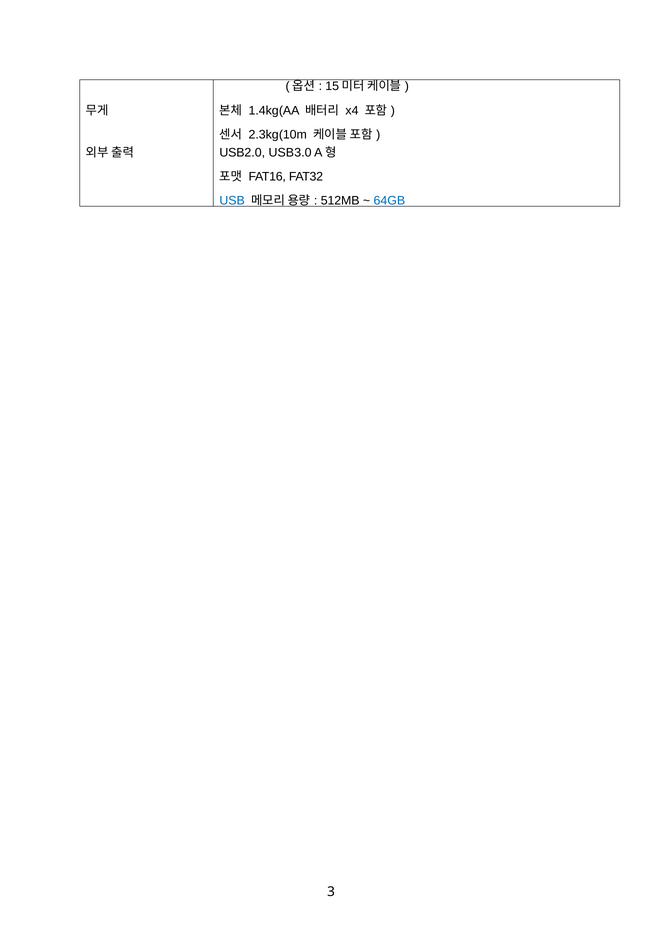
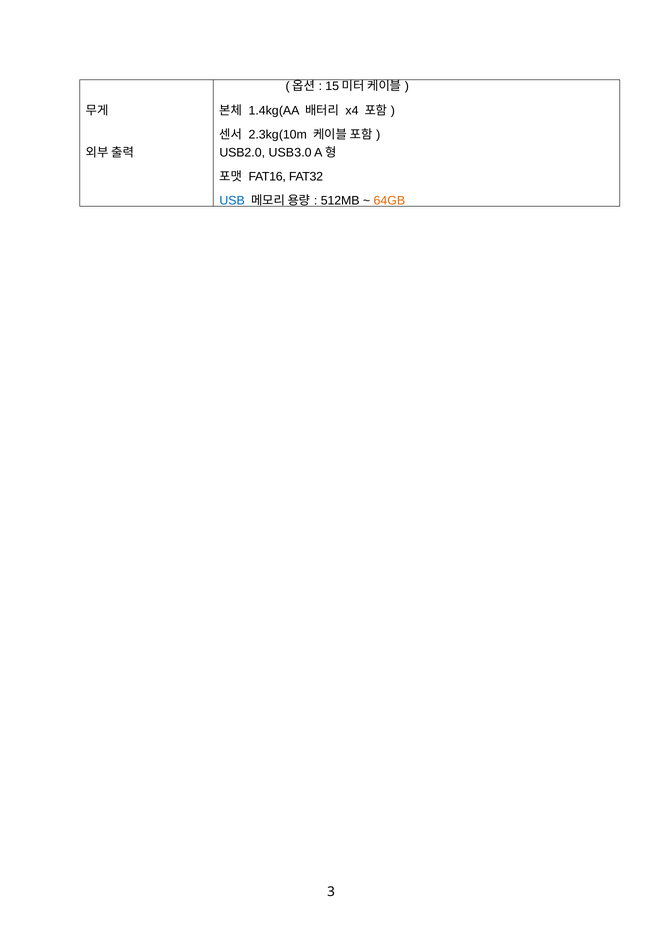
64GB colour: blue -> orange (389, 201)
